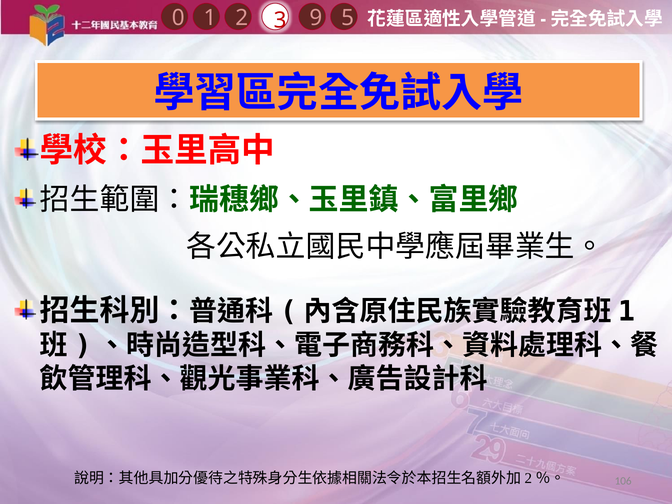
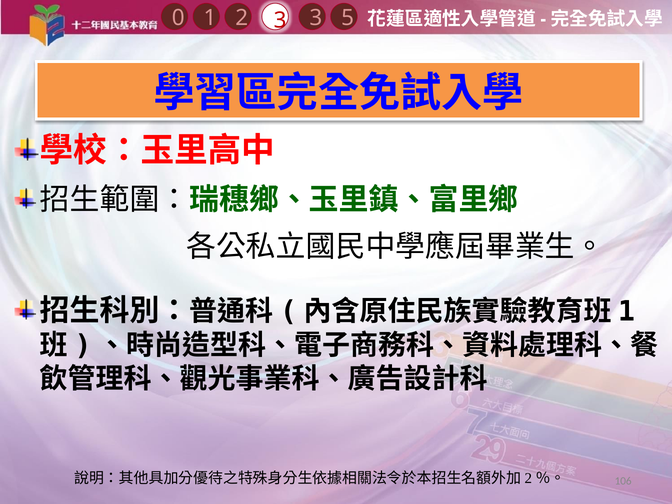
1 9: 9 -> 3 (316, 18)
